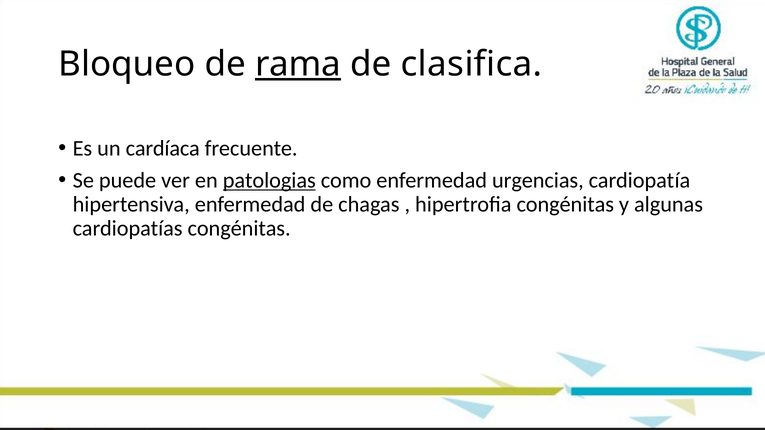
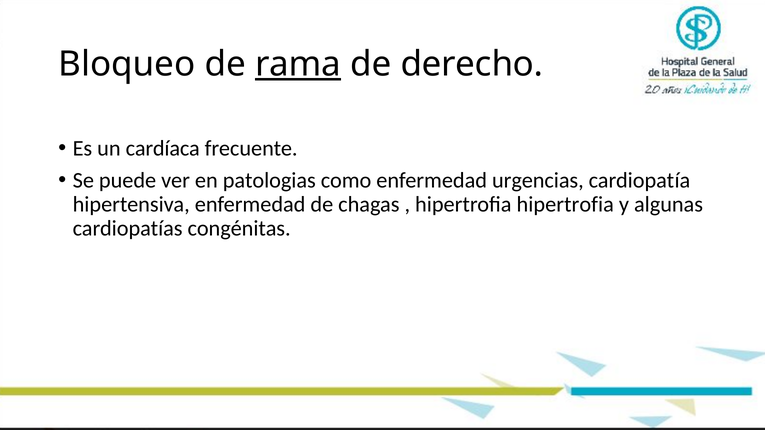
clasifica: clasifica -> derecho (472, 64)
patologias underline: present -> none (269, 181)
hipertrofia congénitas: congénitas -> hipertrofia (565, 205)
